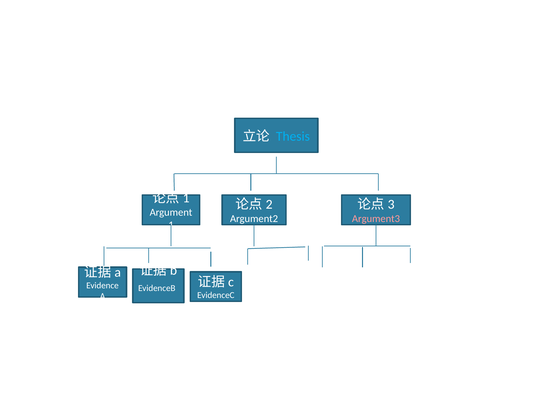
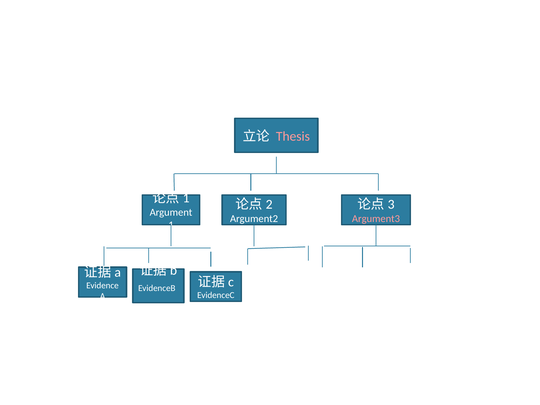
Thesis colour: light blue -> pink (293, 136)
